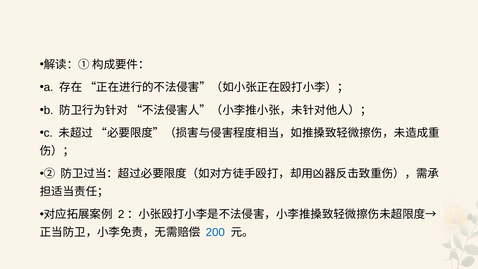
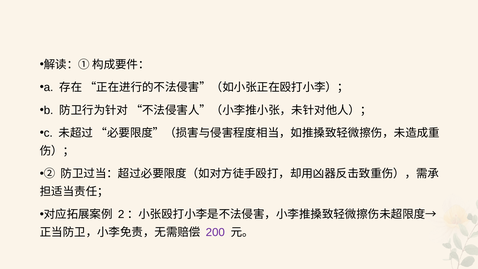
200 colour: blue -> purple (215, 232)
